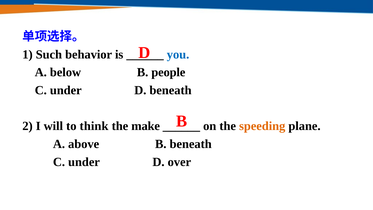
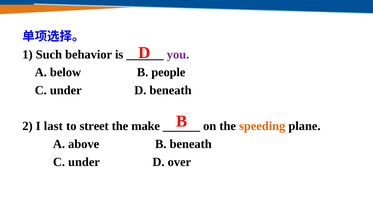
you colour: blue -> purple (178, 54)
will: will -> last (53, 126)
think: think -> street (94, 126)
